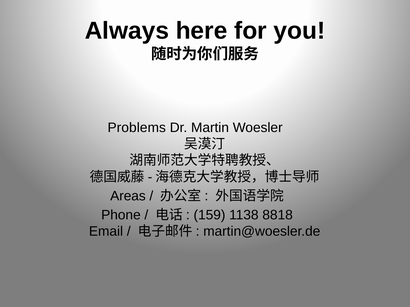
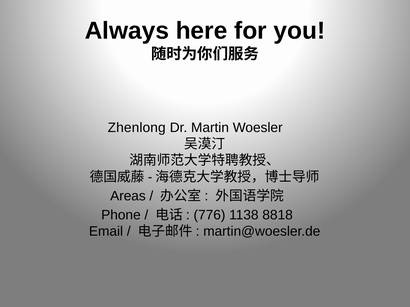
Problems: Problems -> Zhenlong (137, 128)
159: 159 -> 776 (210, 215)
